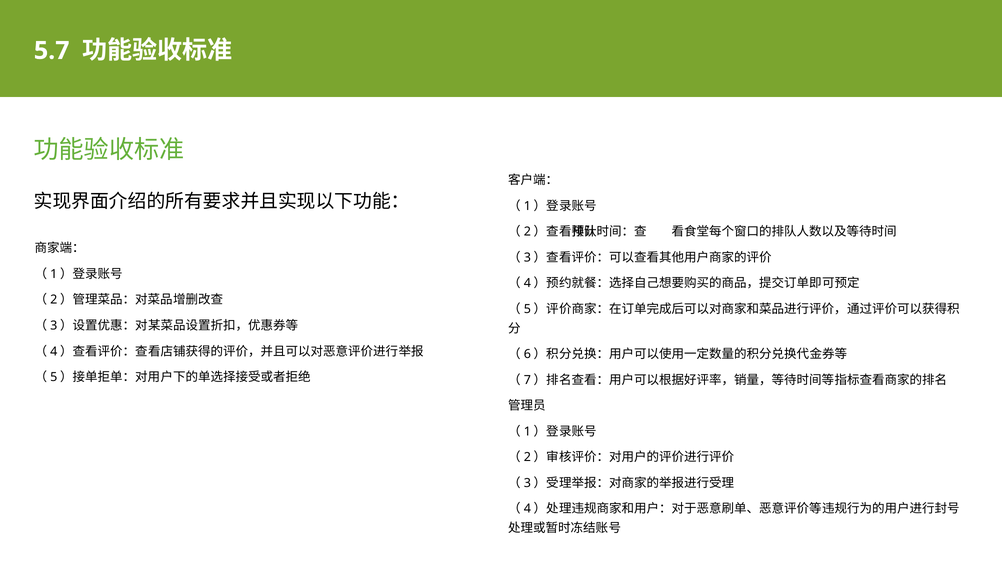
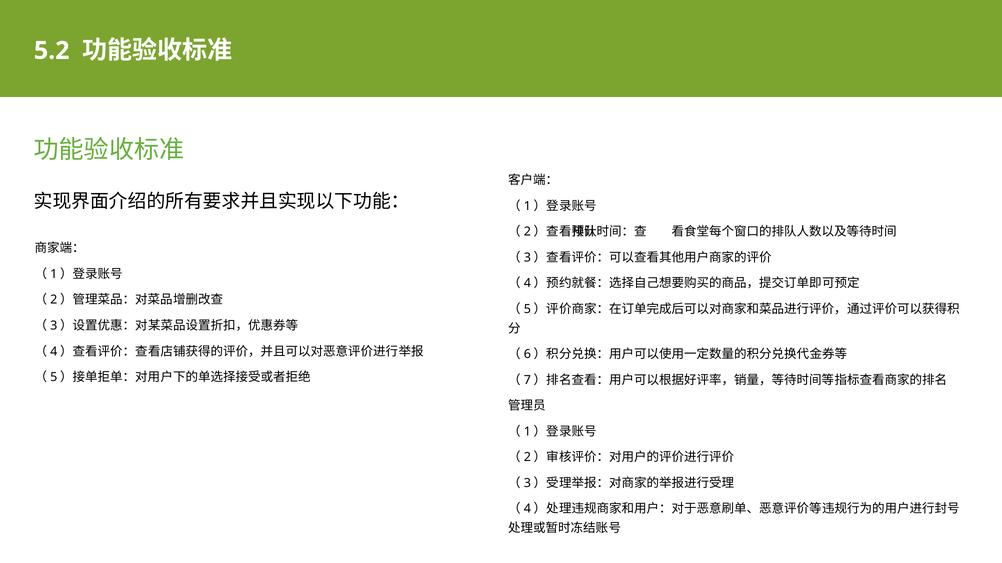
5.7: 5.7 -> 5.2 (52, 51)
